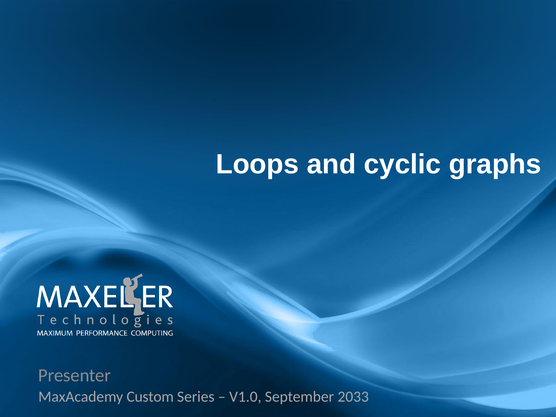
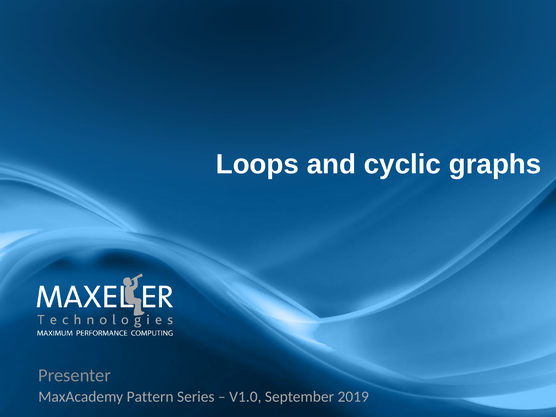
Custom: Custom -> Pattern (150, 397)
2033: 2033 -> 2019 (353, 397)
